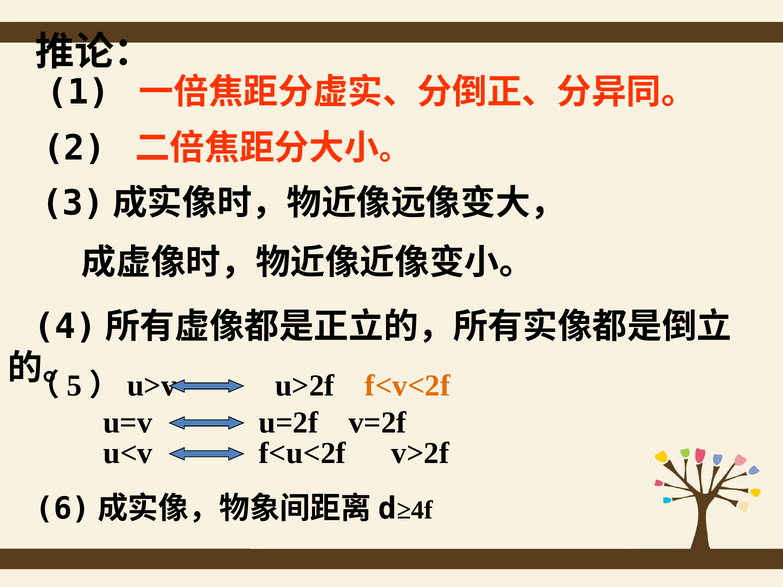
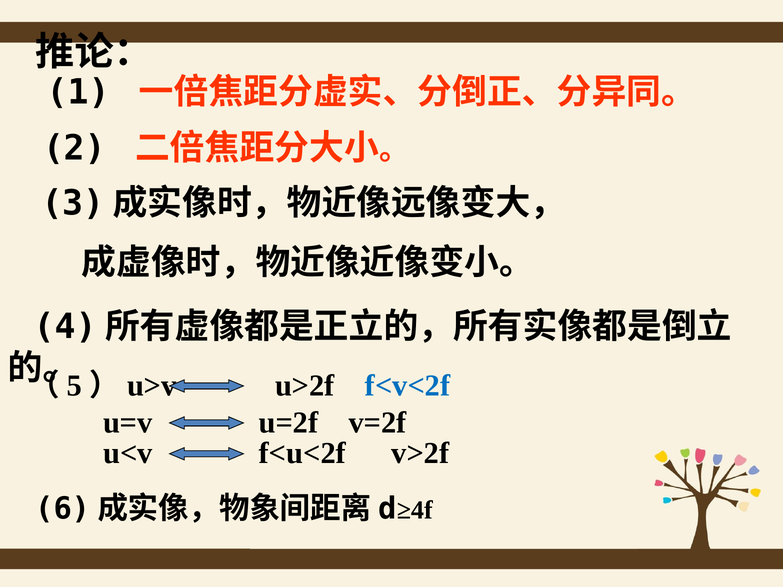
f<v<2f colour: orange -> blue (408, 386)
